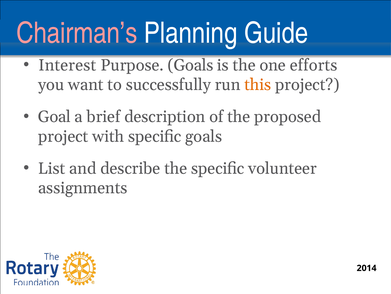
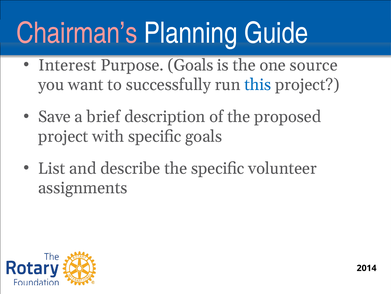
efforts: efforts -> source (314, 65)
this colour: orange -> blue (258, 85)
Goal: Goal -> Save (54, 116)
